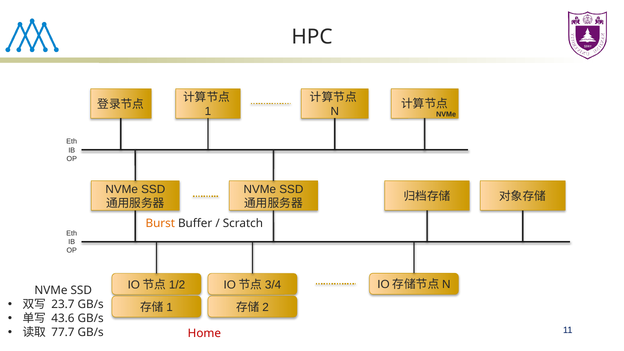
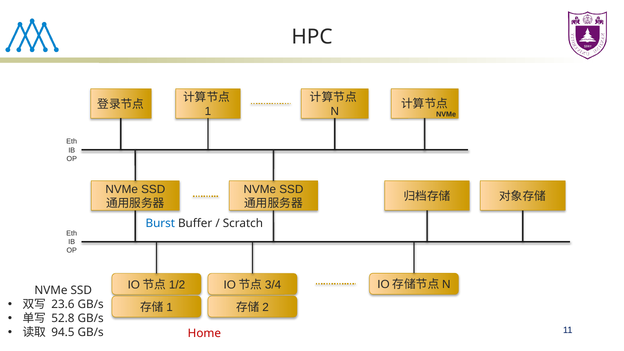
Burst colour: orange -> blue (160, 223)
23.7: 23.7 -> 23.6 (63, 305)
43.6: 43.6 -> 52.8 (63, 319)
77.7: 77.7 -> 94.5 (63, 333)
